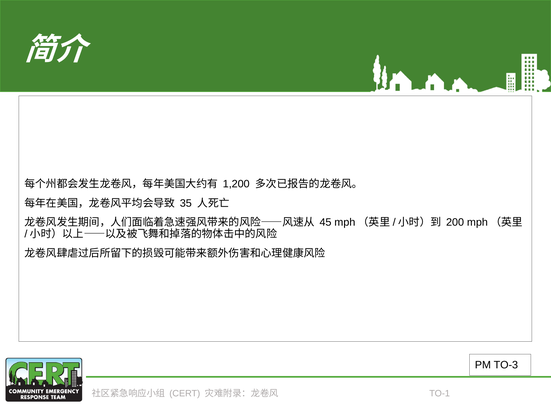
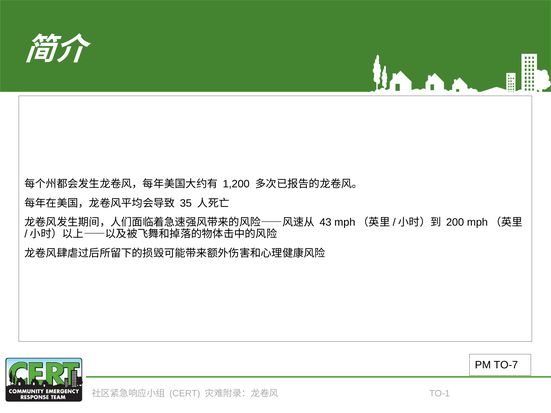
45: 45 -> 43 (325, 223)
TO-3: TO-3 -> TO-7 (506, 365)
